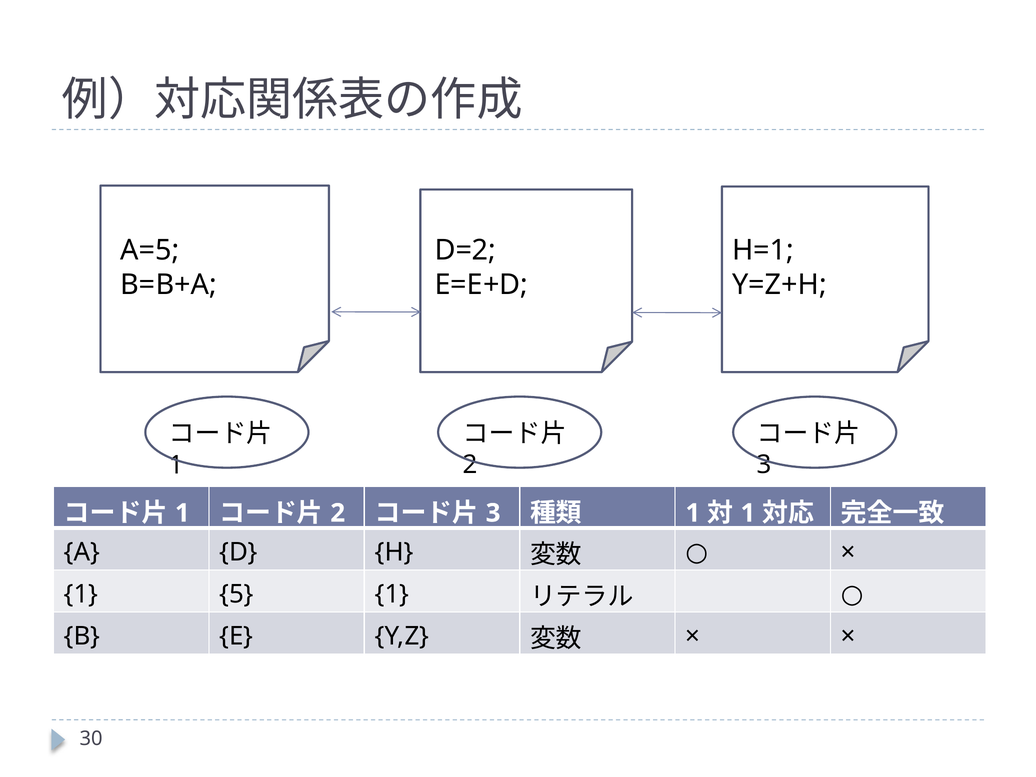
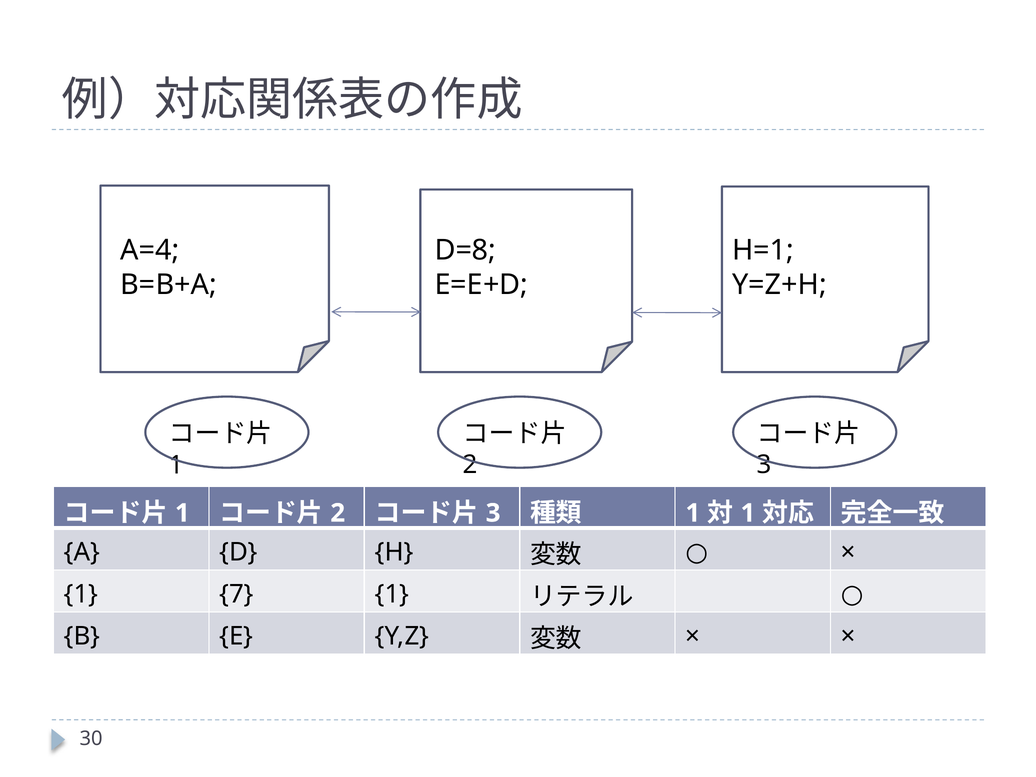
A=5: A=5 -> A=4 (150, 250)
D=2: D=2 -> D=8 (465, 250)
5: 5 -> 7 (236, 594)
